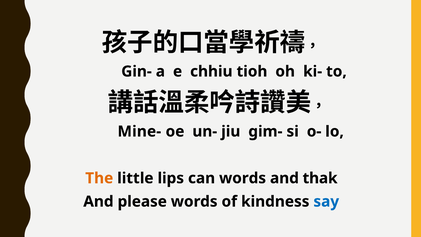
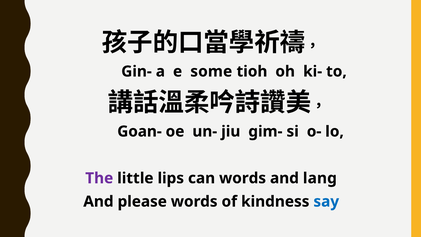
chhiu: chhiu -> some (211, 71)
Mine-: Mine- -> Goan- (139, 131)
The colour: orange -> purple (99, 178)
thak: thak -> lang (320, 178)
